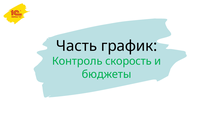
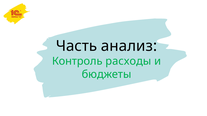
график: график -> анализ (129, 46)
скорость: скорость -> расходы (128, 61)
